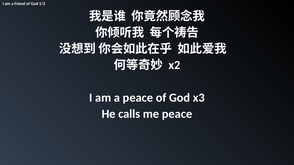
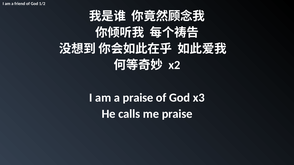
a peace: peace -> praise (138, 98)
me peace: peace -> praise (177, 114)
